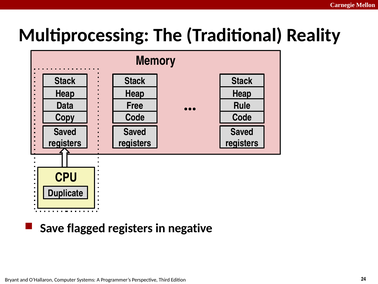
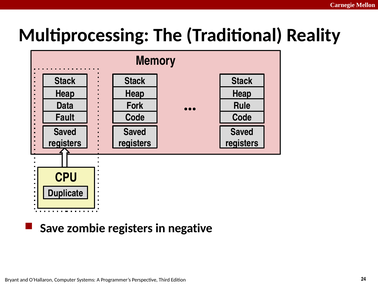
Free: Free -> Fork (135, 105)
Copy: Copy -> Fault (65, 117)
flagged: flagged -> zombie (86, 228)
